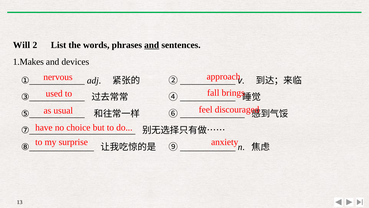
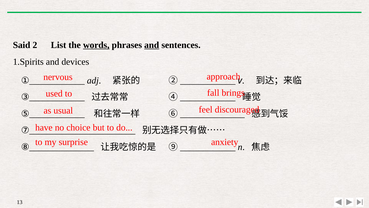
Will: Will -> Said (22, 45)
words underline: none -> present (96, 45)
1.Makes: 1.Makes -> 1.Spirits (28, 62)
